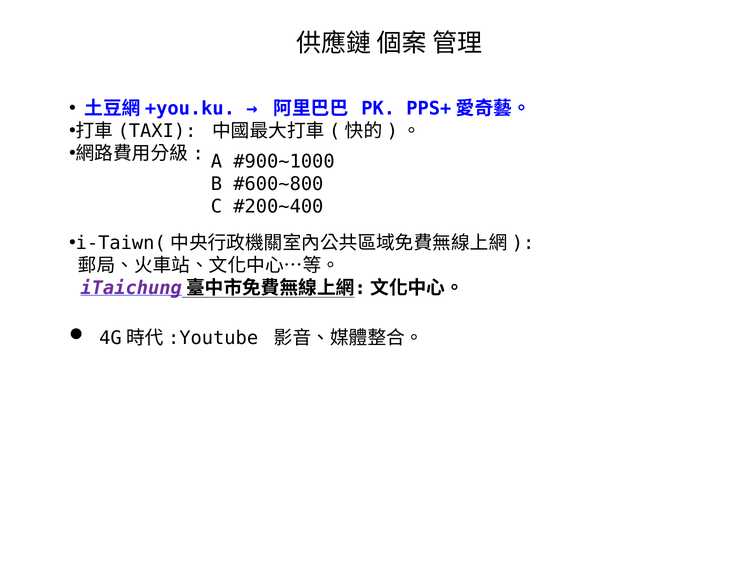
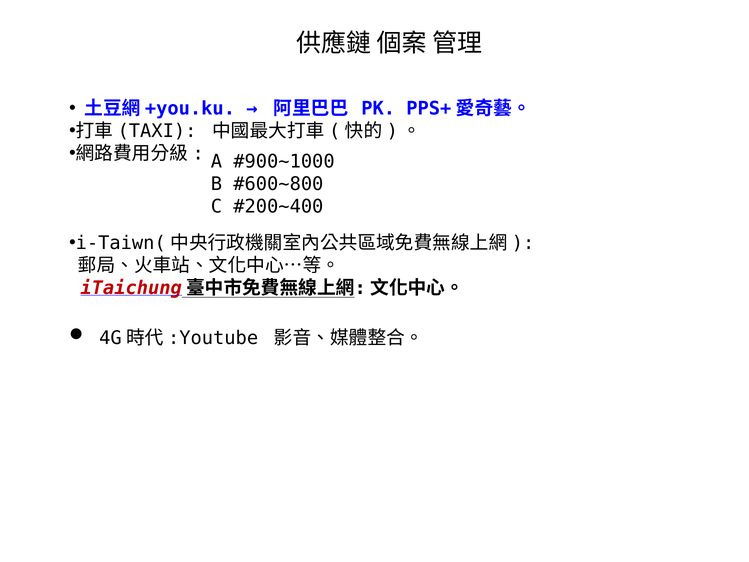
iTaichung colour: purple -> red (131, 288)
